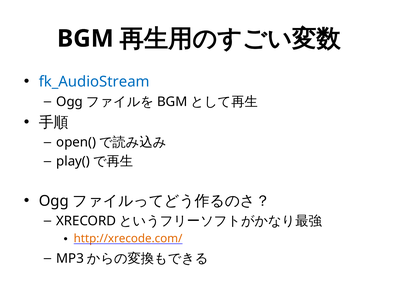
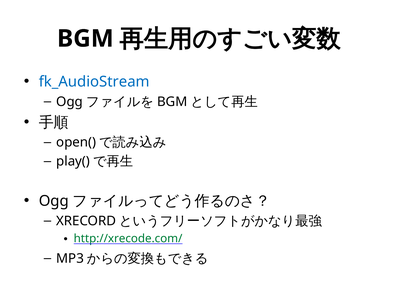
http://xrecode.com/ colour: orange -> green (128, 238)
